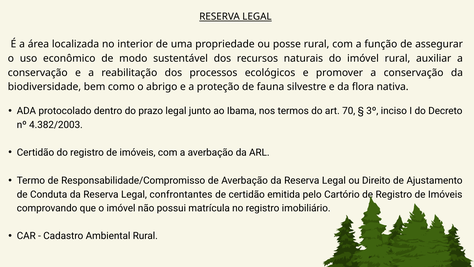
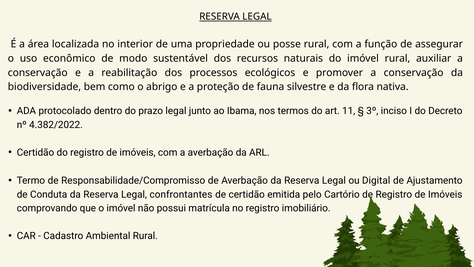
70: 70 -> 11 (349, 111)
4.382/2003: 4.382/2003 -> 4.382/2022 (56, 125)
Direito: Direito -> Digital (376, 180)
